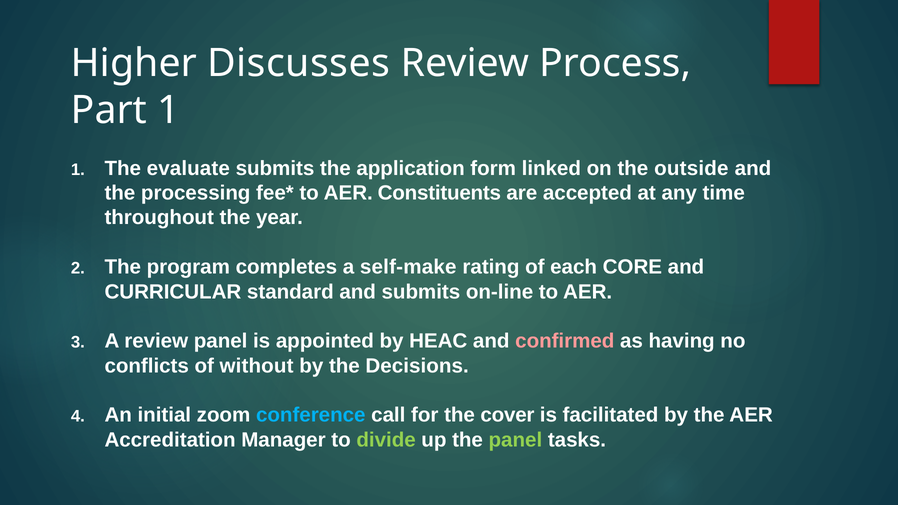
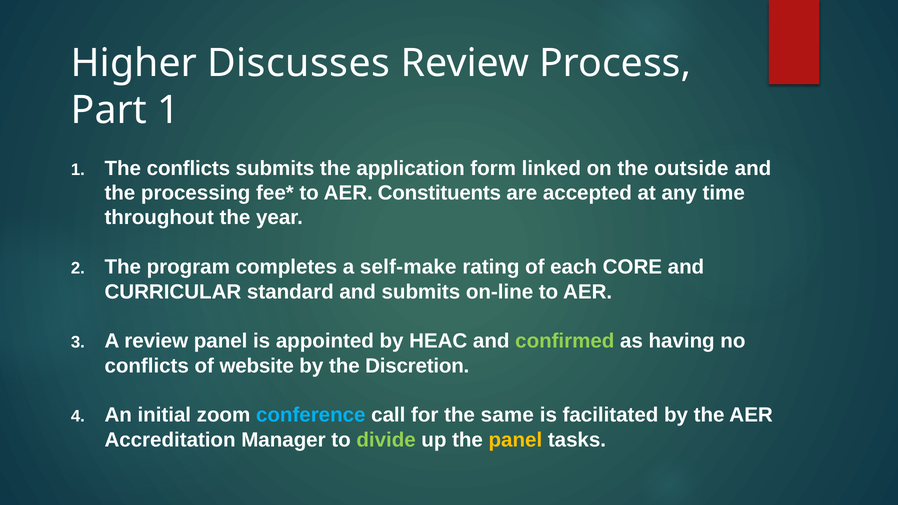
The evaluate: evaluate -> conflicts (188, 168)
confirmed colour: pink -> light green (565, 341)
without: without -> website (257, 366)
Decisions: Decisions -> Discretion (417, 366)
cover: cover -> same (507, 415)
panel colour: light green -> yellow (515, 440)
